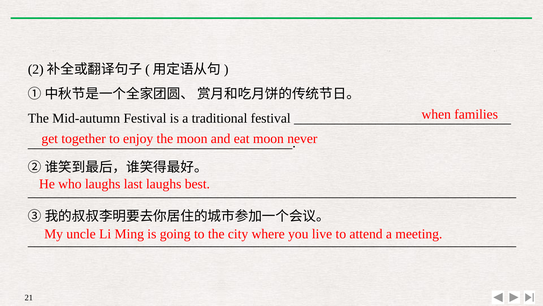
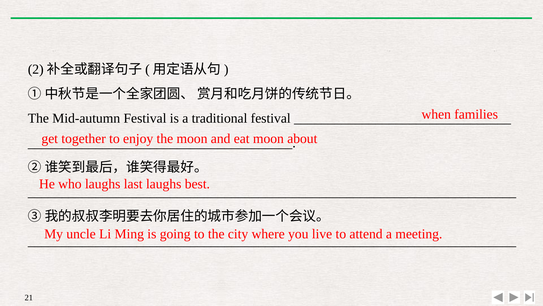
never: never -> about (302, 138)
